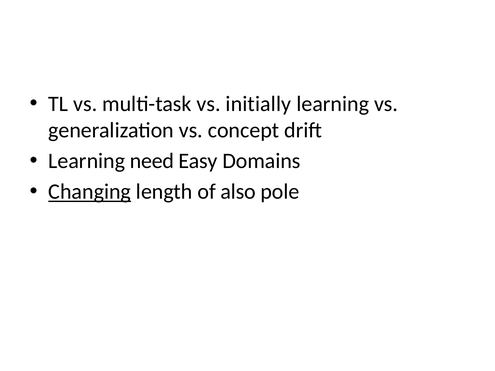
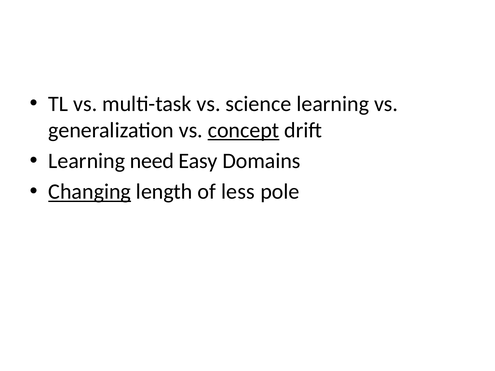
initially: initially -> science (258, 104)
concept underline: none -> present (244, 130)
also: also -> less (238, 192)
